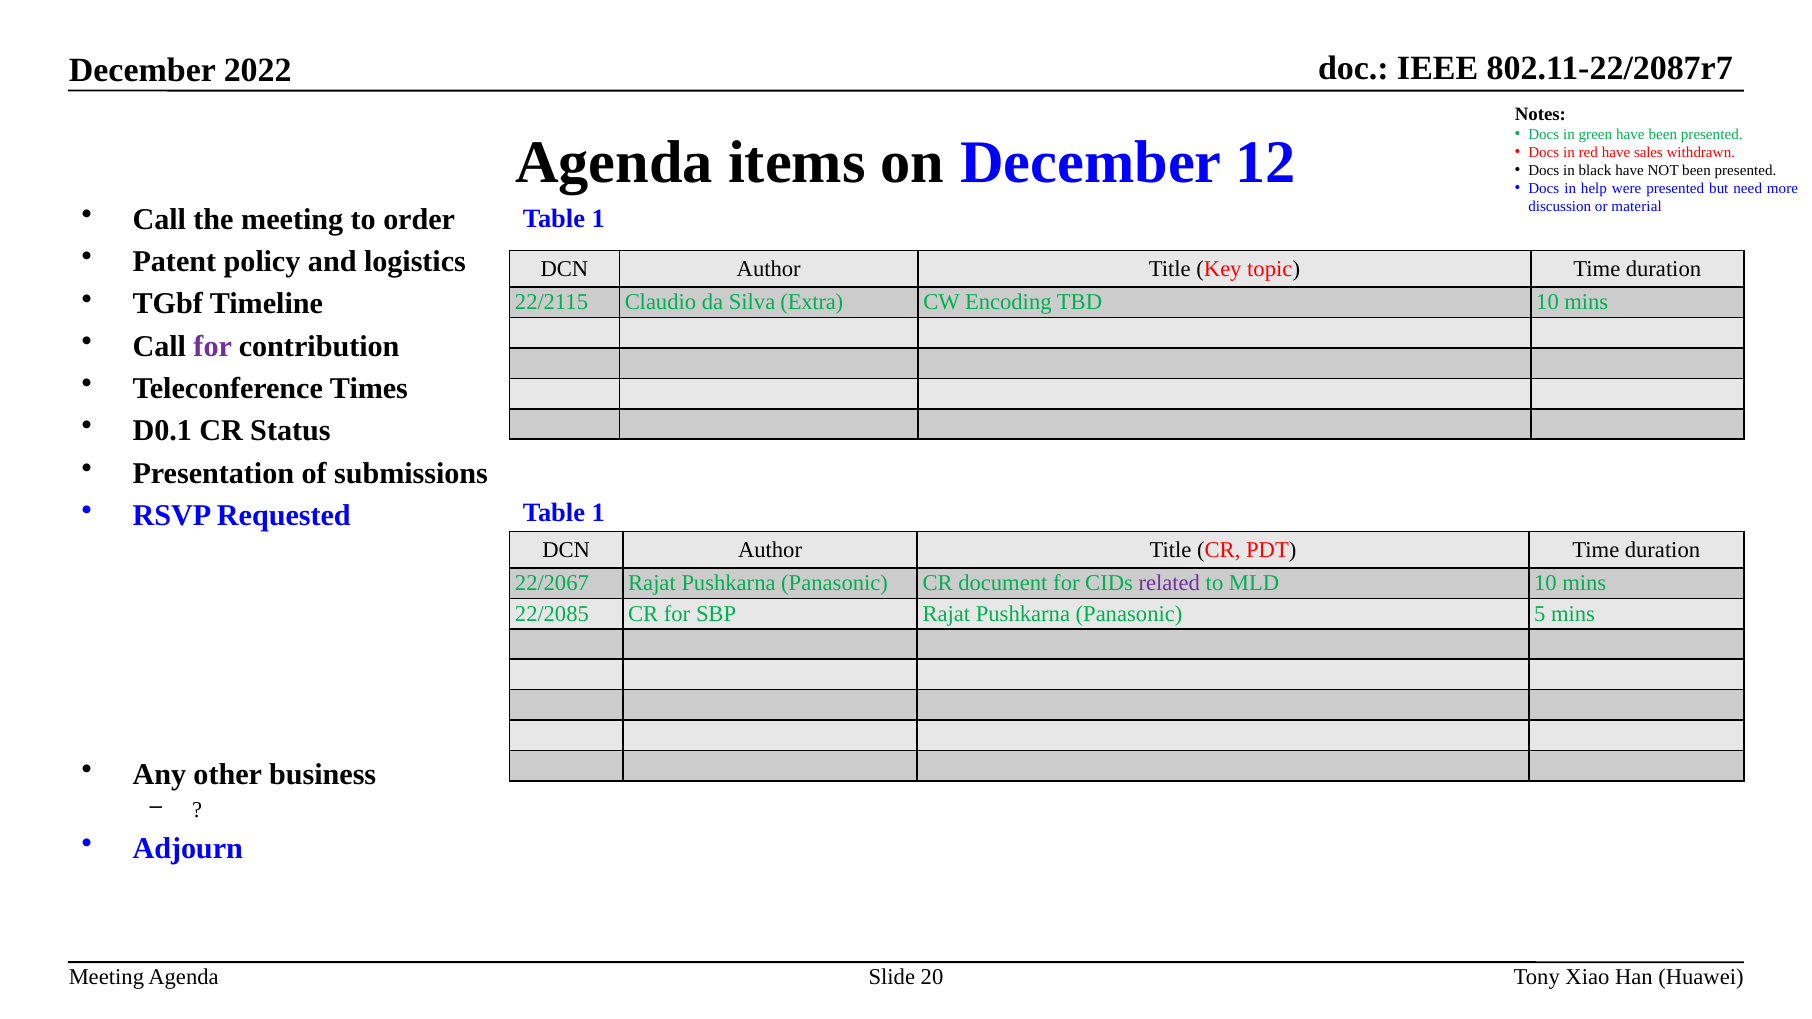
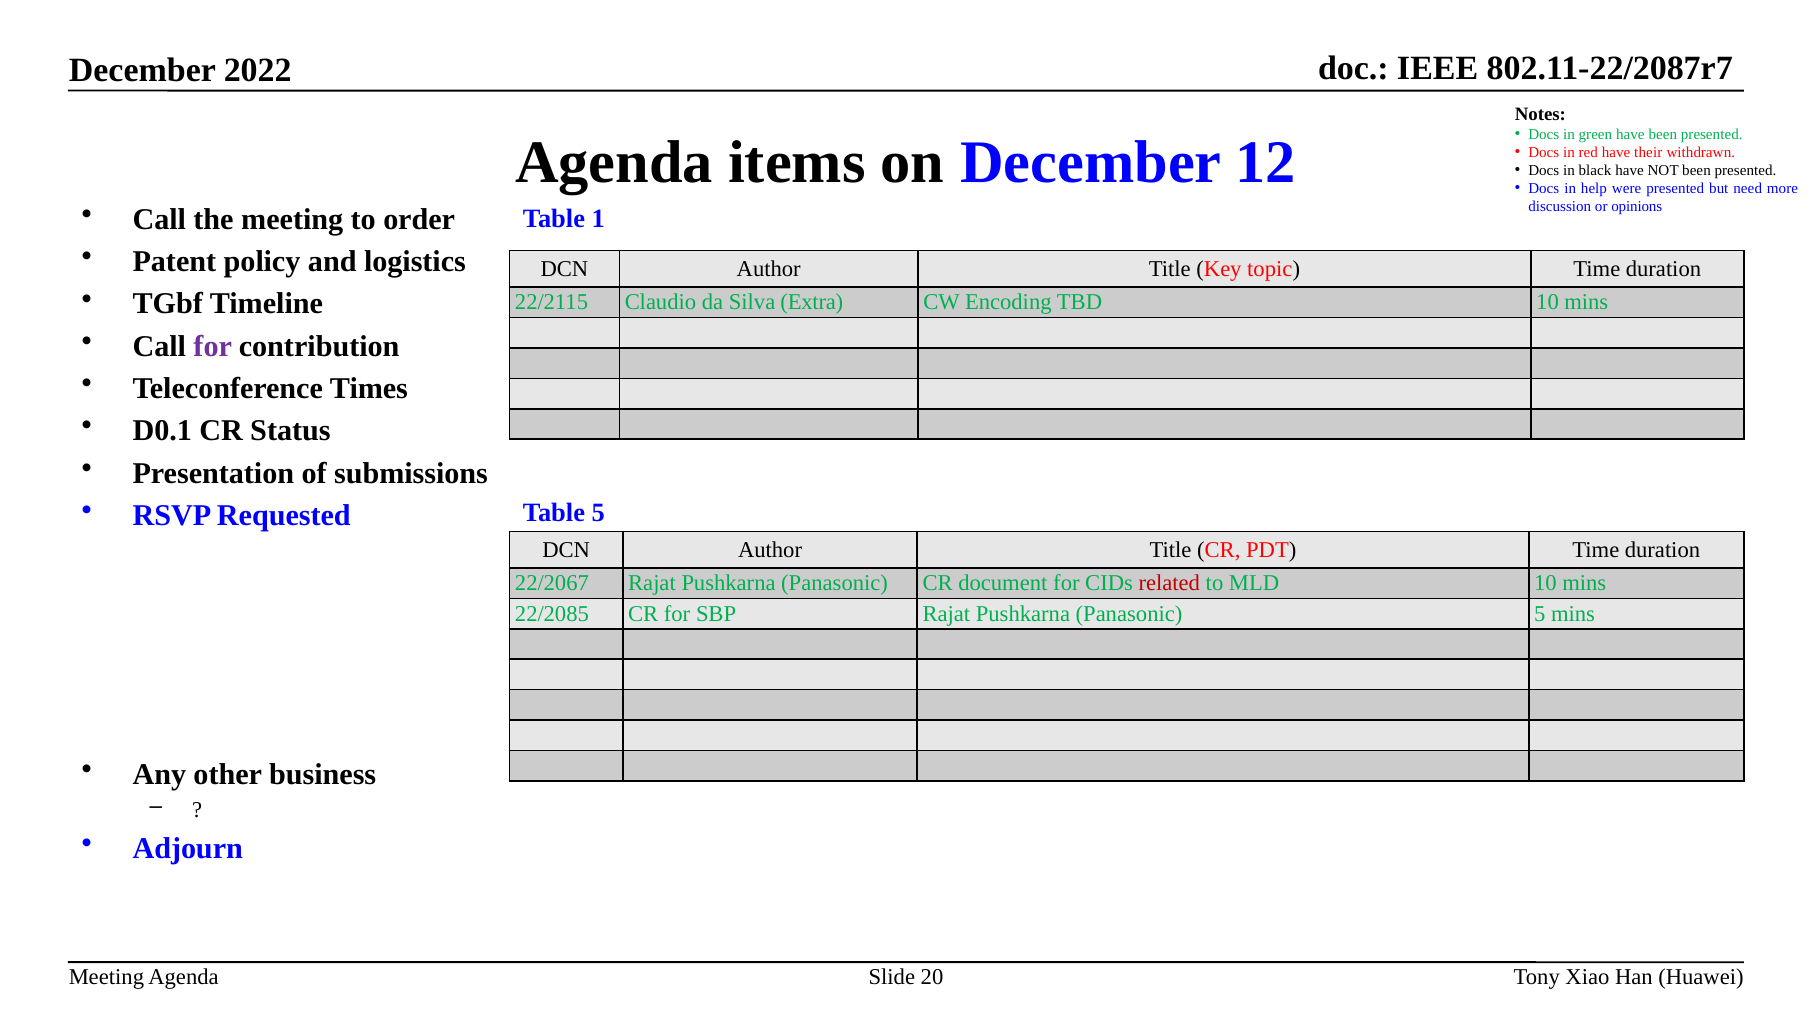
sales: sales -> their (1648, 152)
material: material -> opinions (1637, 207)
1: 1 -> 5 (598, 513)
related colour: purple -> red (1169, 583)
